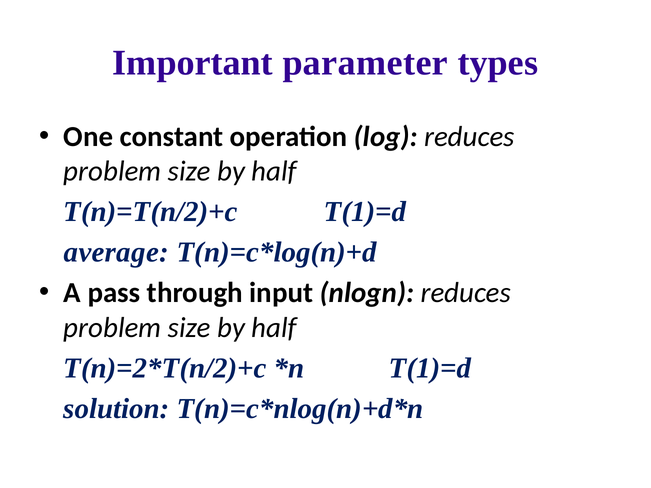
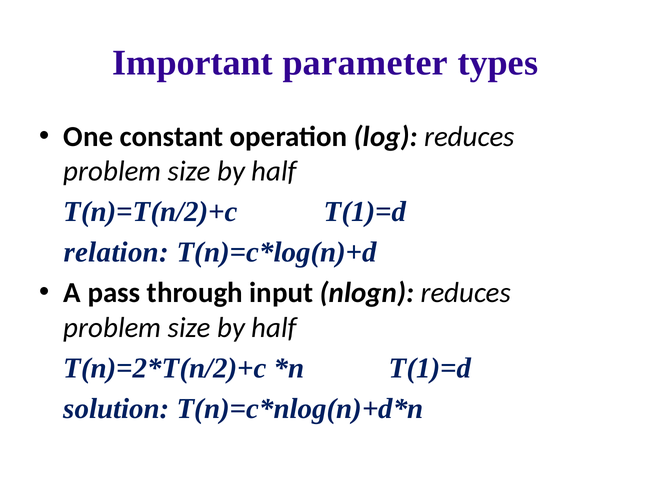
average: average -> relation (116, 252)
